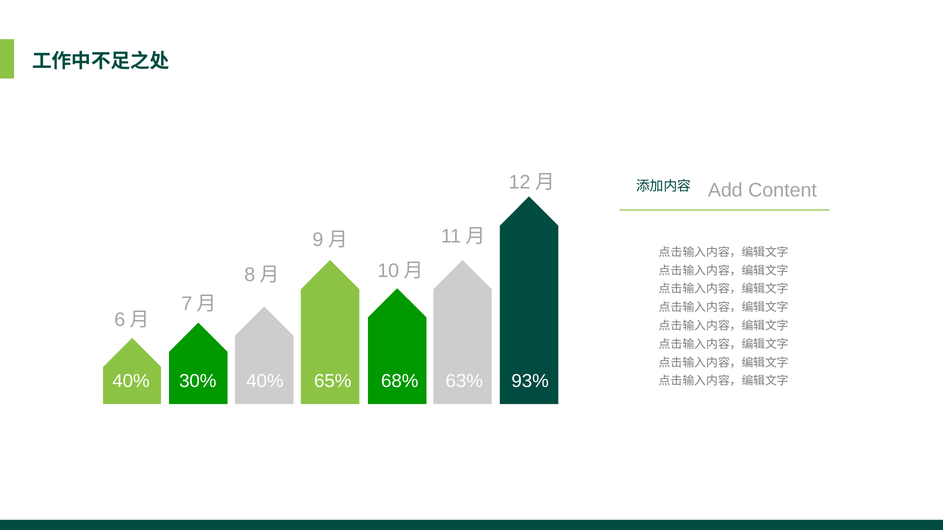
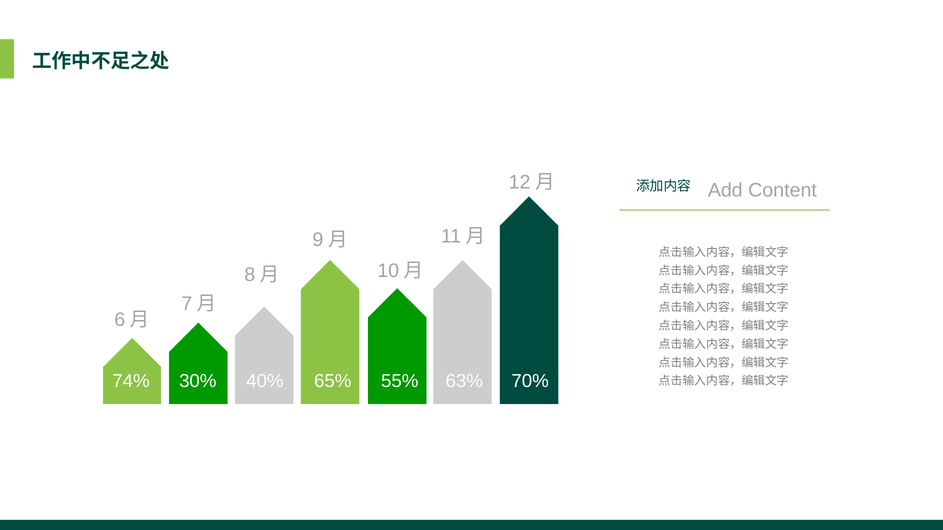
40%: 40% -> 74% (131, 381)
68%: 68% -> 55% (400, 381)
93%: 93% -> 70% (530, 381)
